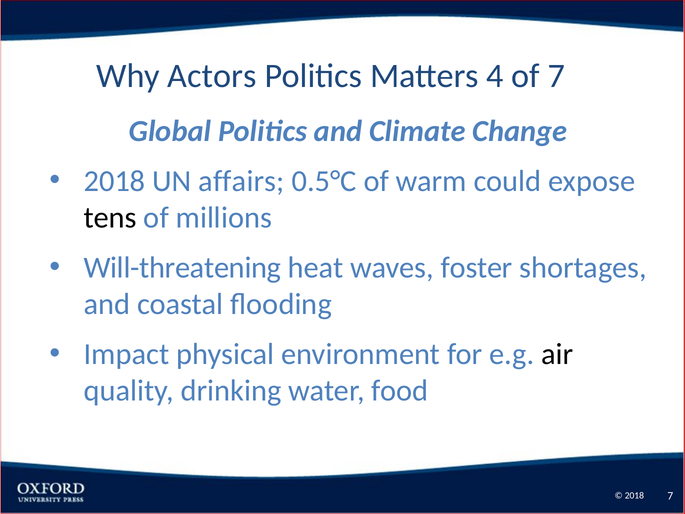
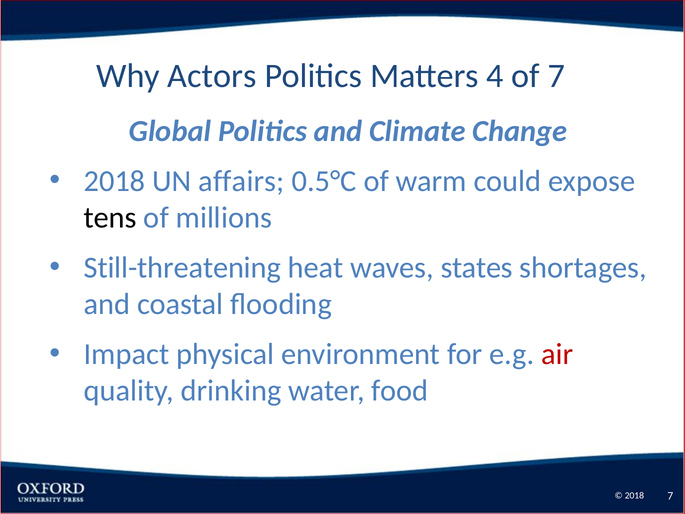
Will-threatening: Will-threatening -> Still-threatening (182, 267)
foster: foster -> states (477, 267)
air colour: black -> red (557, 354)
